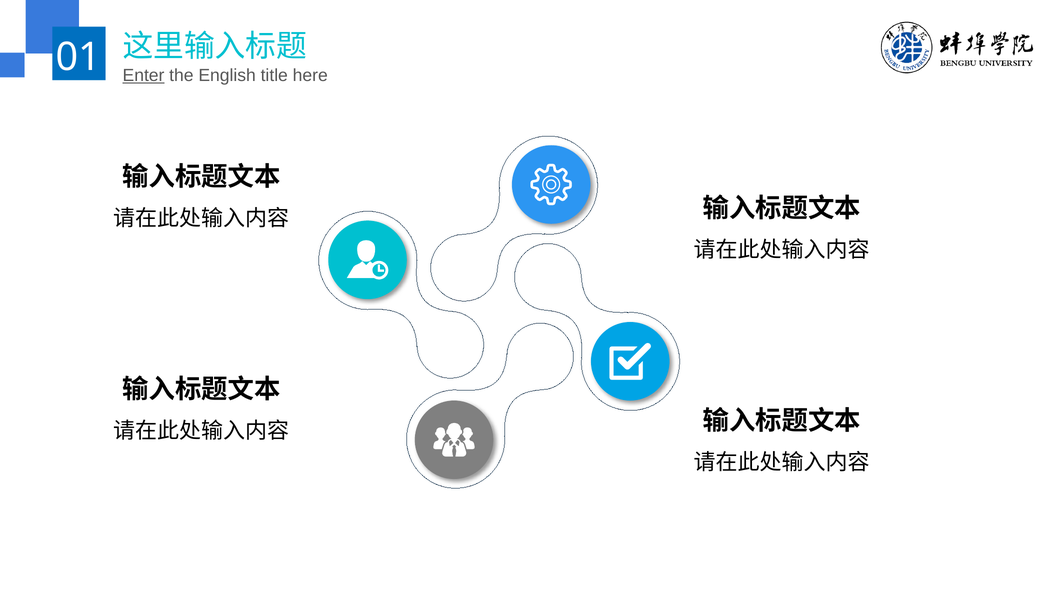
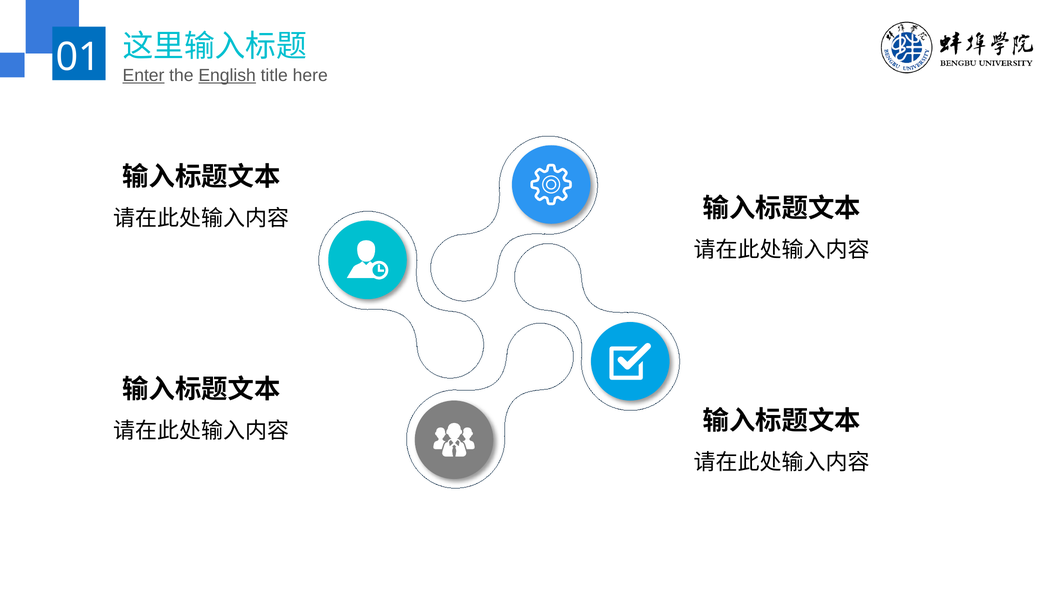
English underline: none -> present (227, 75)
